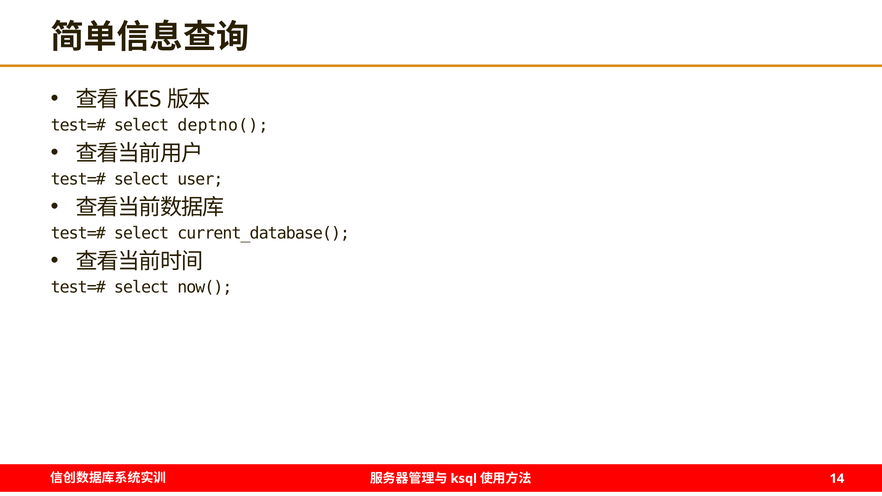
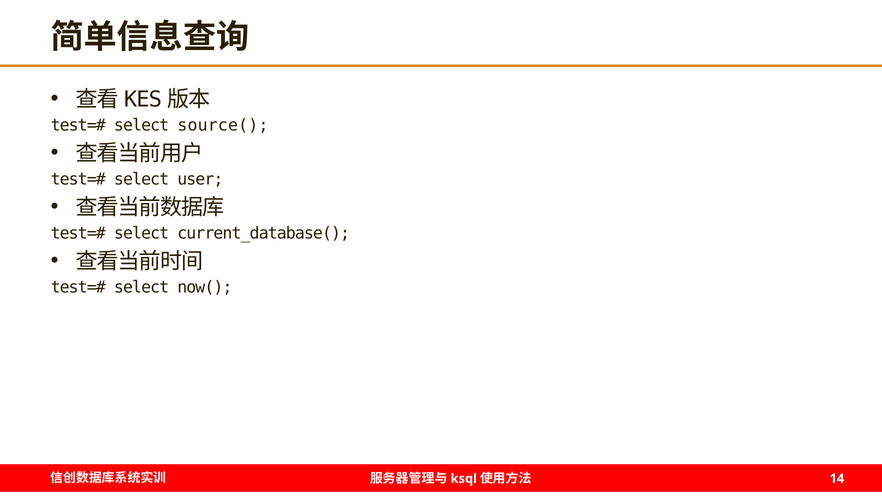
deptno(: deptno( -> source( (223, 126)
